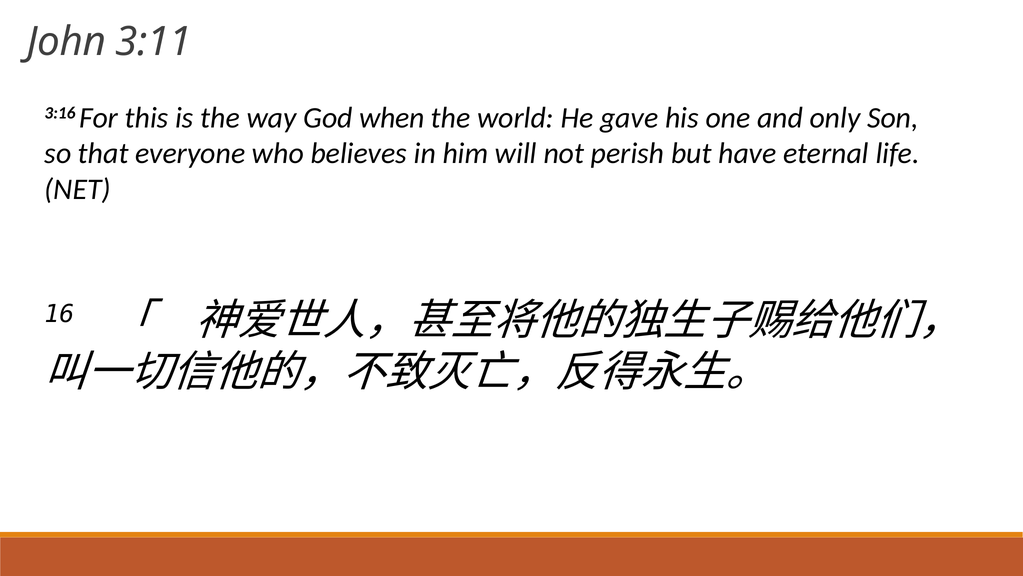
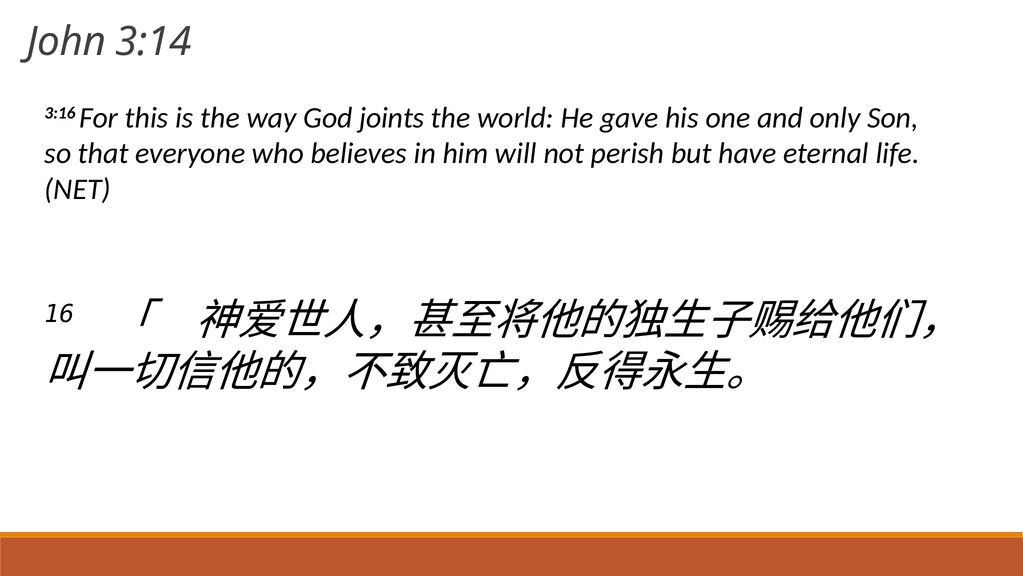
3:11: 3:11 -> 3:14 (154, 42)
when: when -> joints (392, 118)
